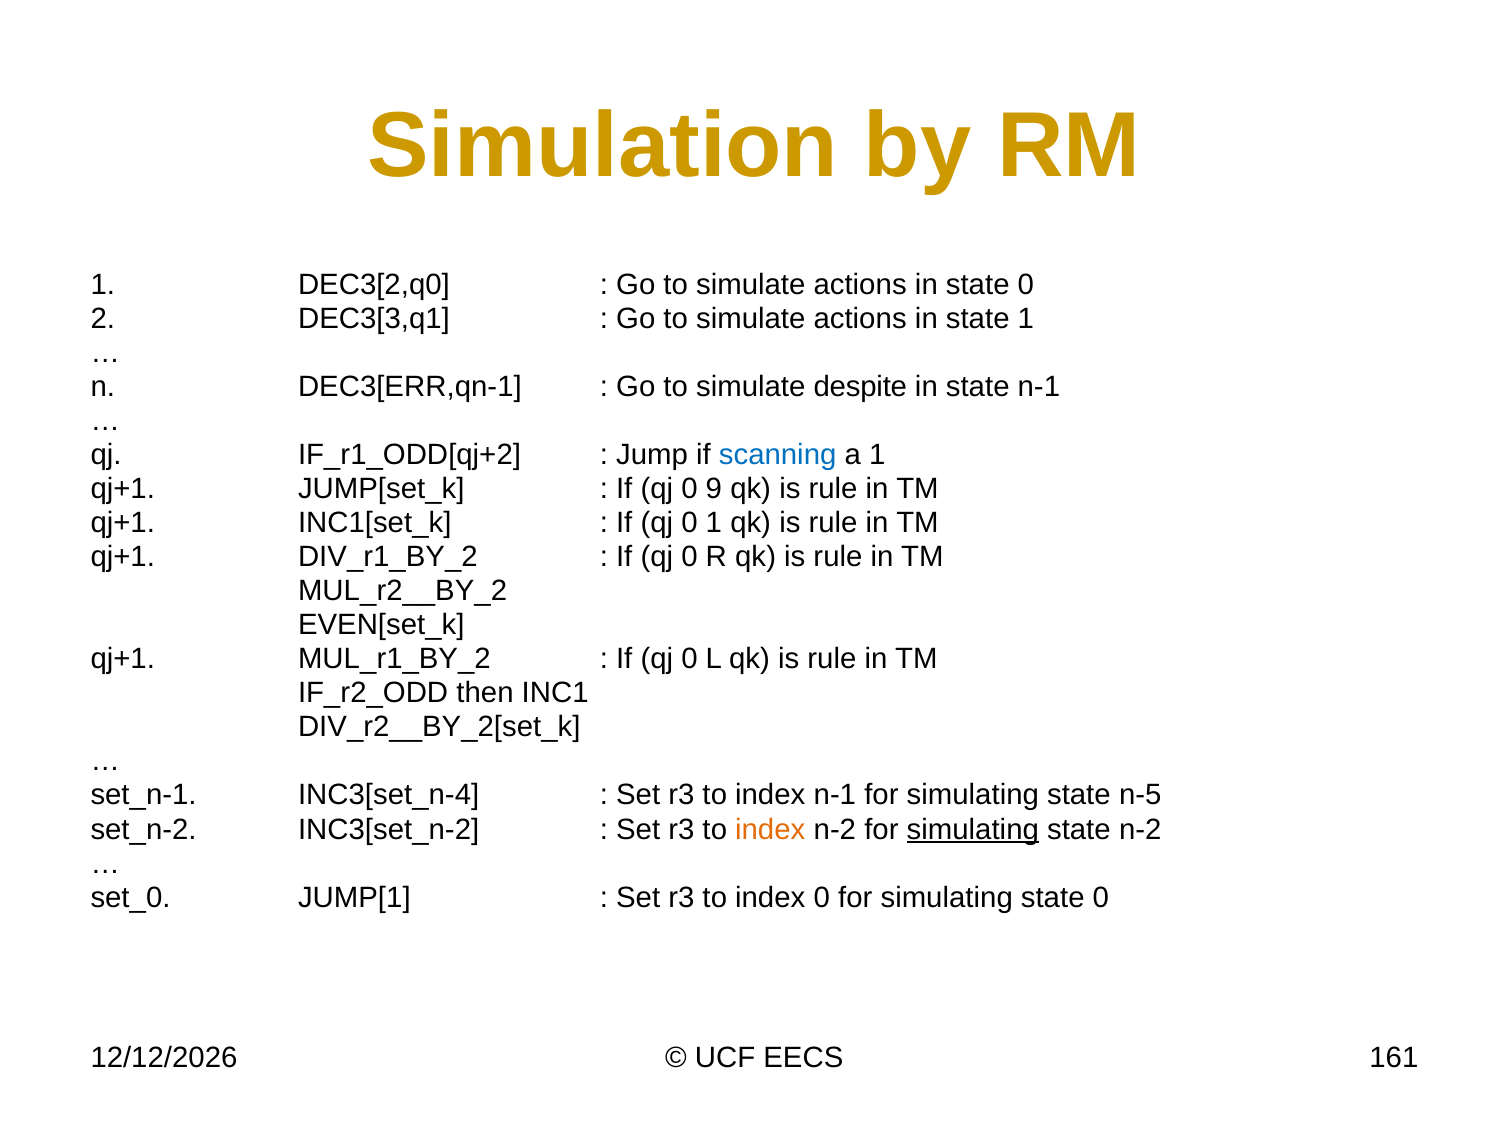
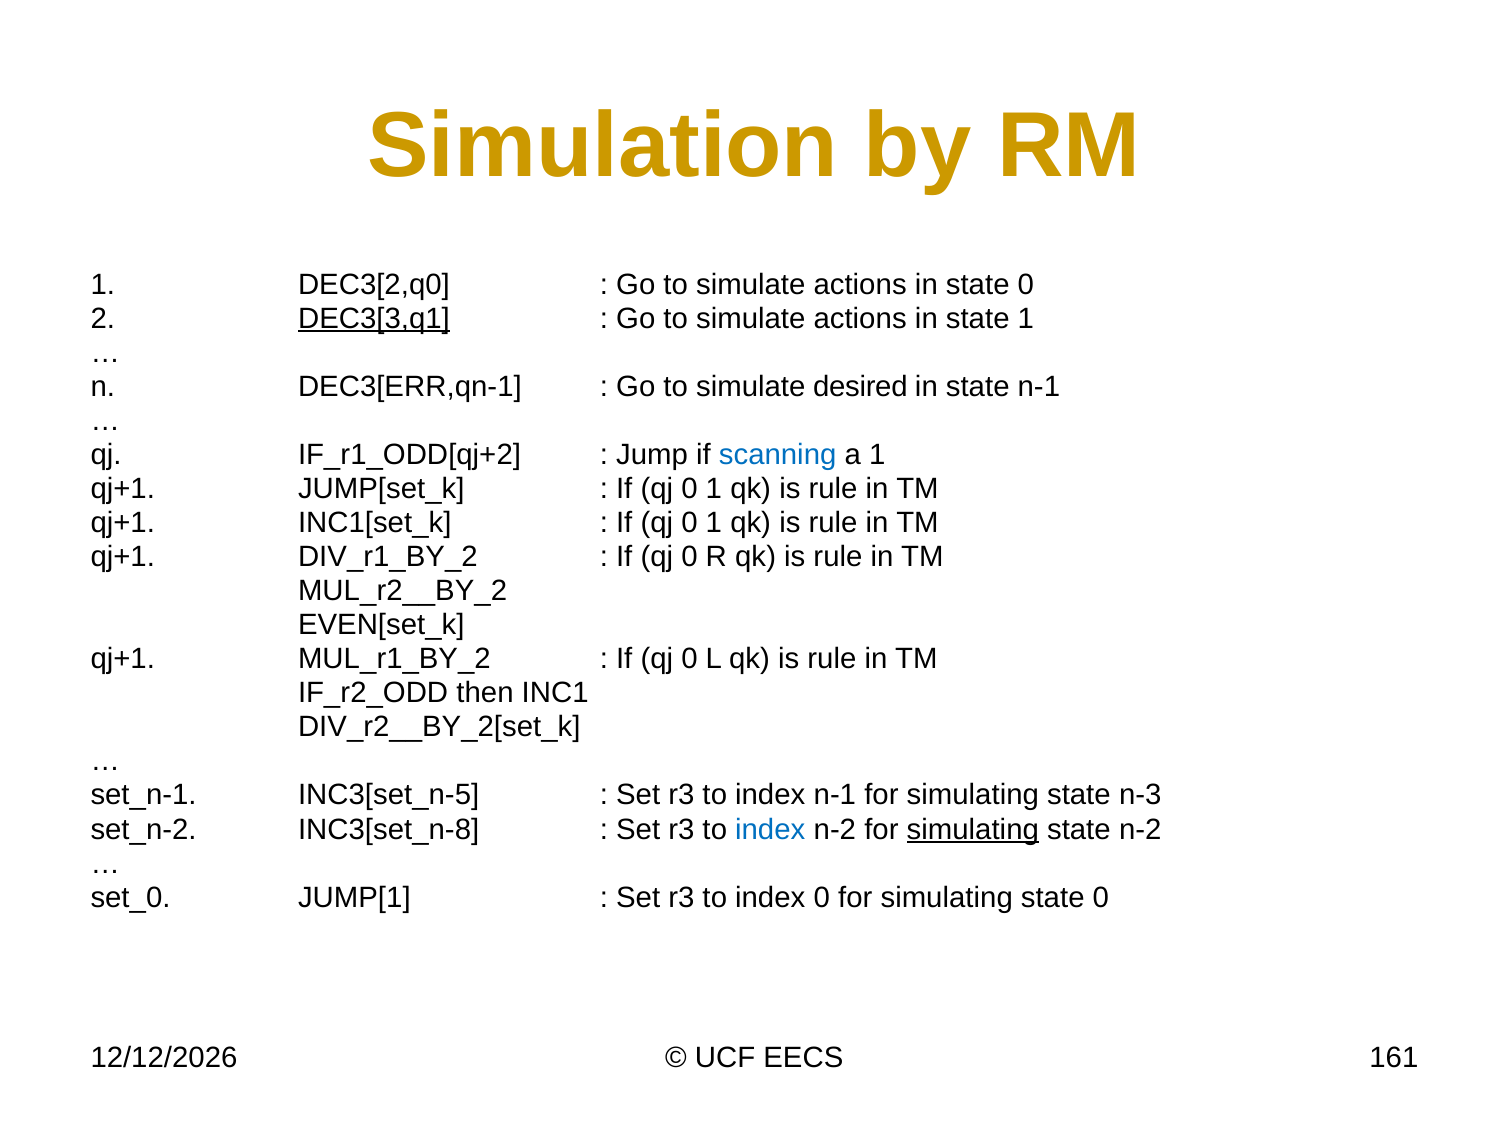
DEC3[3,q1 underline: none -> present (374, 319)
despite: despite -> desired (860, 387)
9: 9 -> 1 (714, 489)
INC3[set_n-4: INC3[set_n-4 -> INC3[set_n-5 (389, 795)
n-5: n-5 -> n-3 (1140, 795)
INC3[set_n-2: INC3[set_n-2 -> INC3[set_n-8 (389, 829)
index colour: orange -> blue (770, 829)
